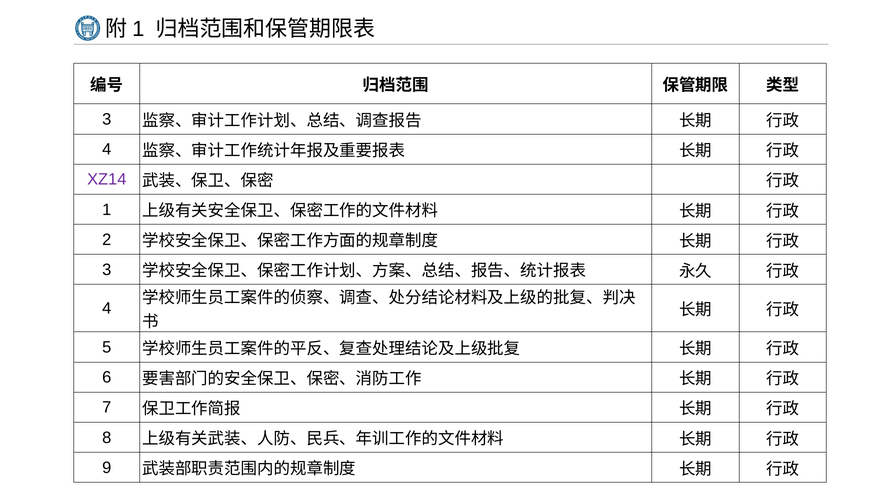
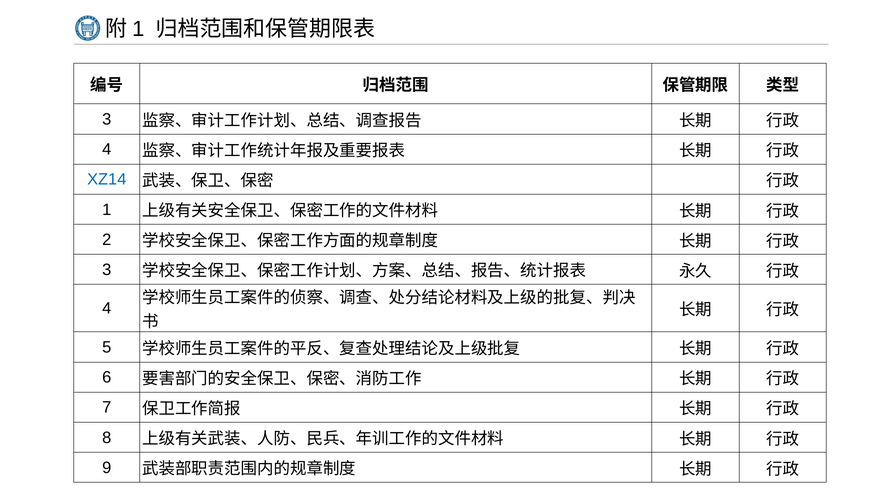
XZ14 colour: purple -> blue (107, 180)
